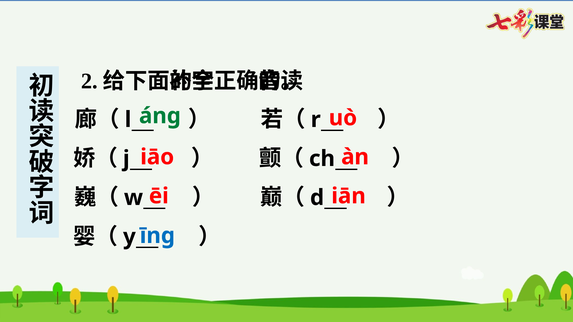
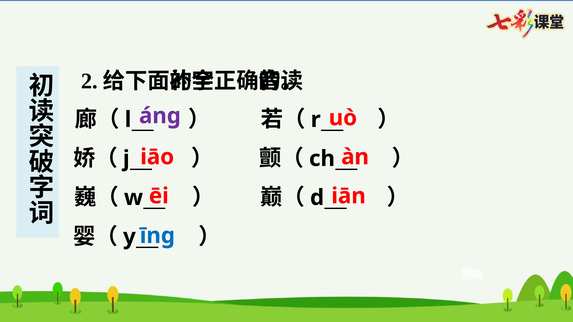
áng colour: green -> purple (160, 116)
